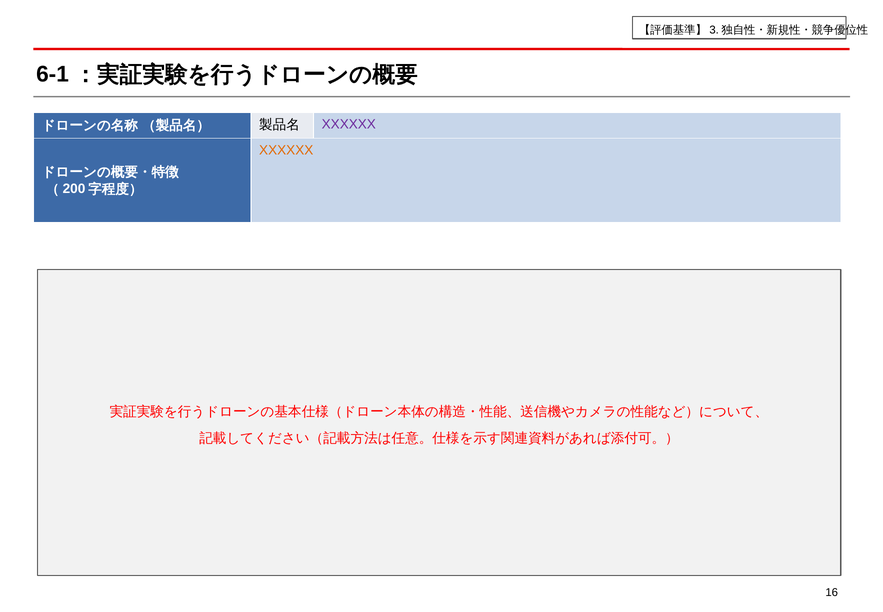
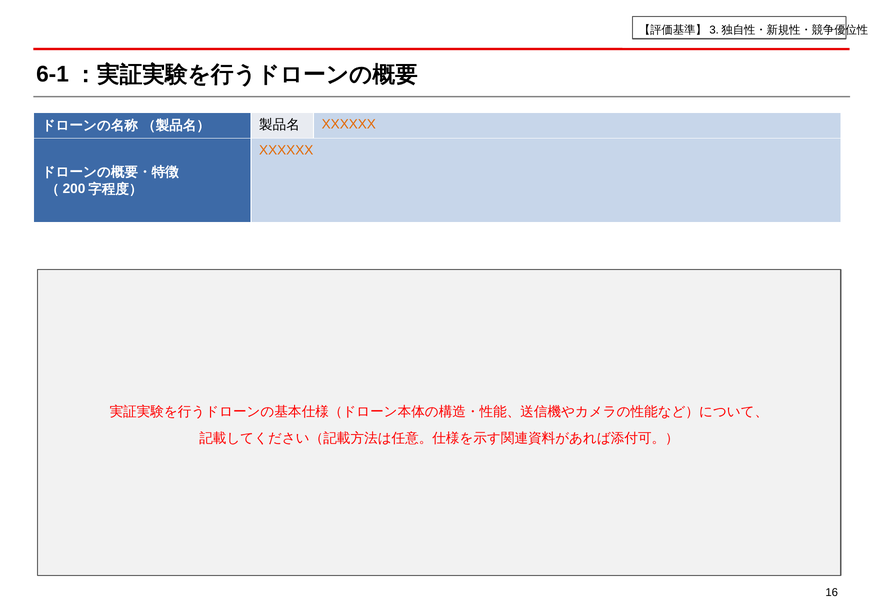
XXXXXX colour: purple -> orange (349, 124)
